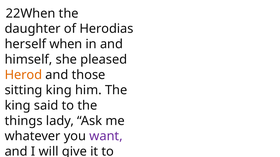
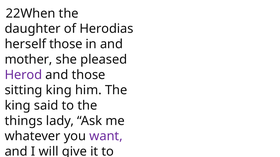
herself when: when -> those (66, 44)
himself: himself -> mother (29, 60)
Herod colour: orange -> purple (23, 75)
